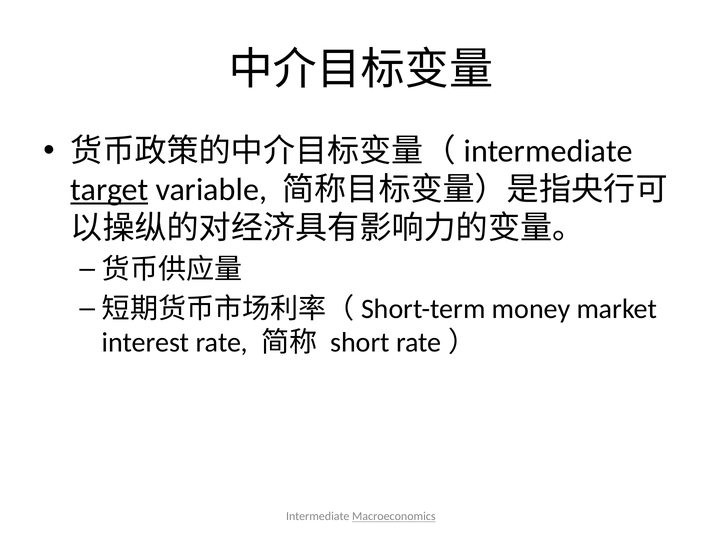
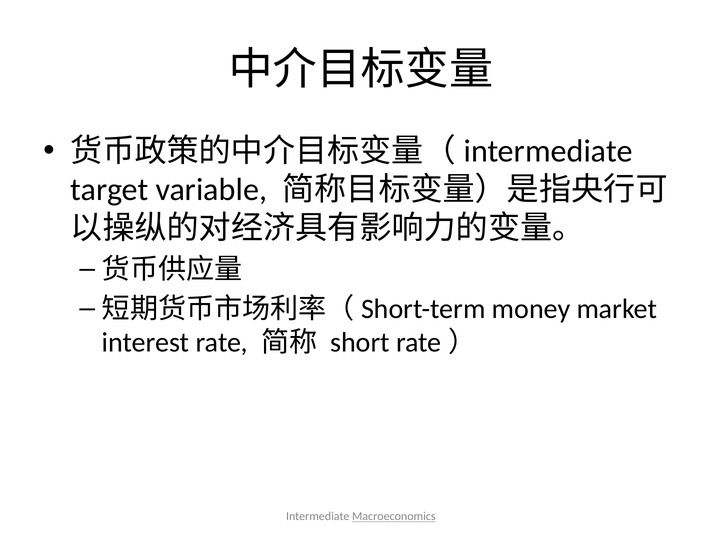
target underline: present -> none (109, 190)
